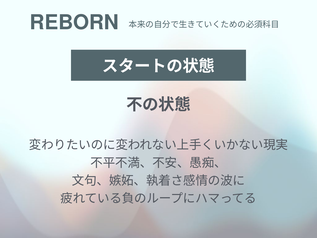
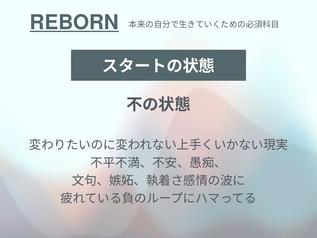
REBORN underline: none -> present (74, 23)
